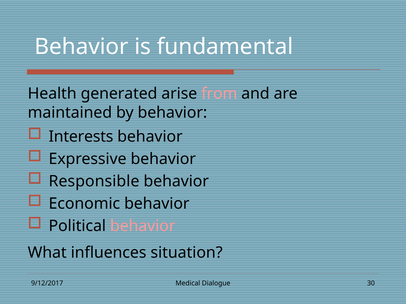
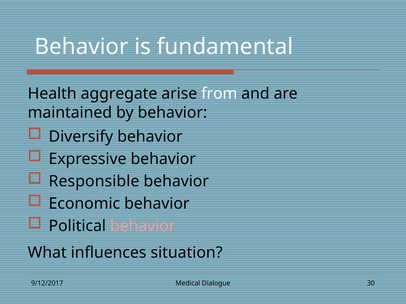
generated: generated -> aggregate (119, 94)
from colour: pink -> white (219, 94)
Interests: Interests -> Diversify (81, 137)
